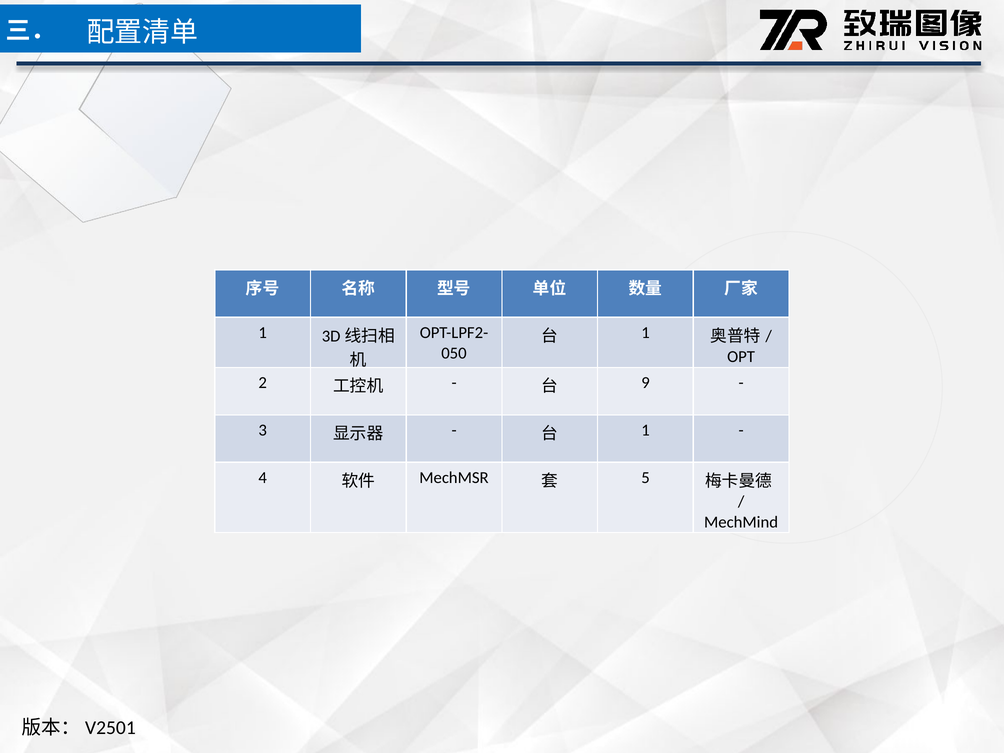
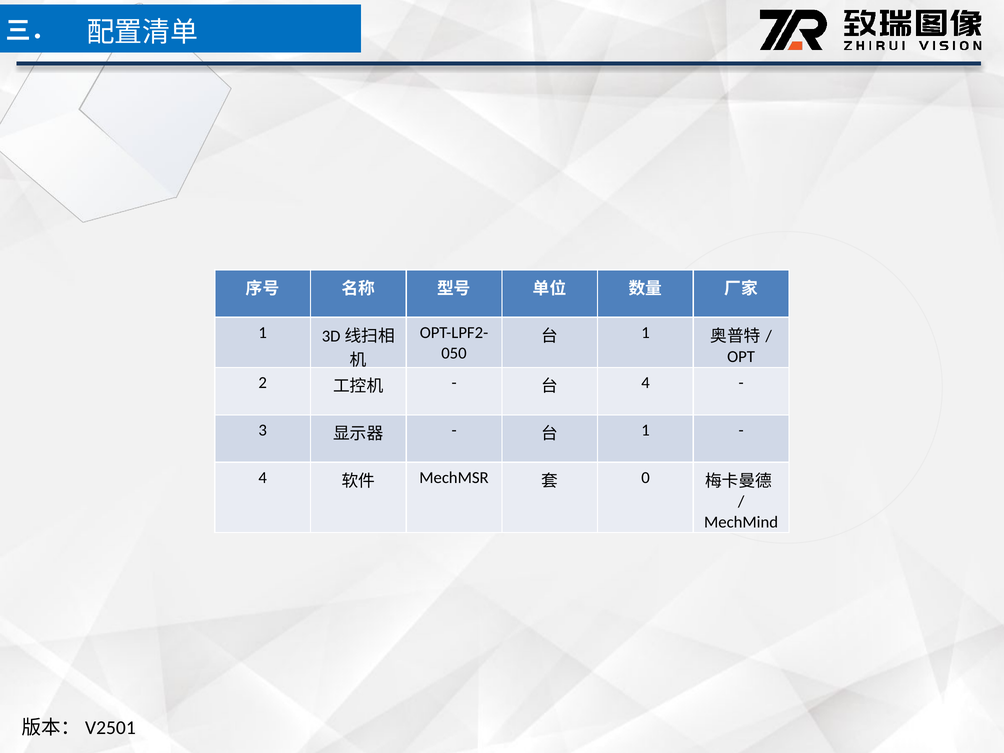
9: 9 -> 4 (645, 383)
5: 5 -> 0 (645, 478)
